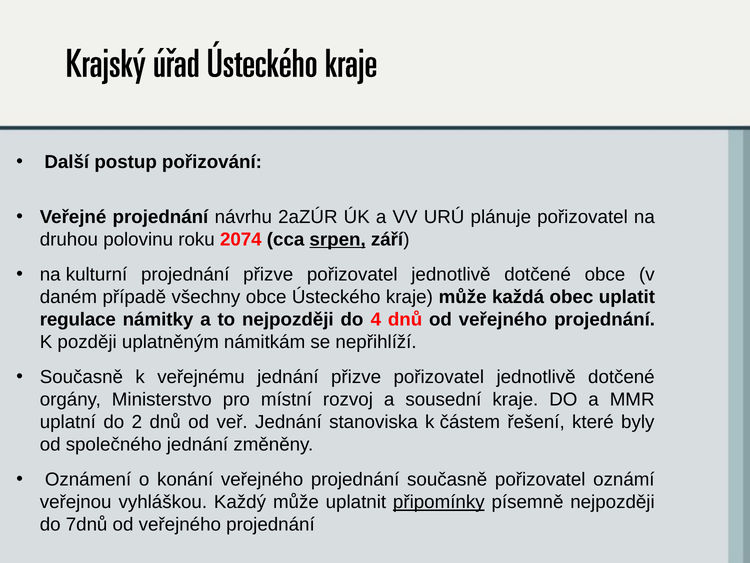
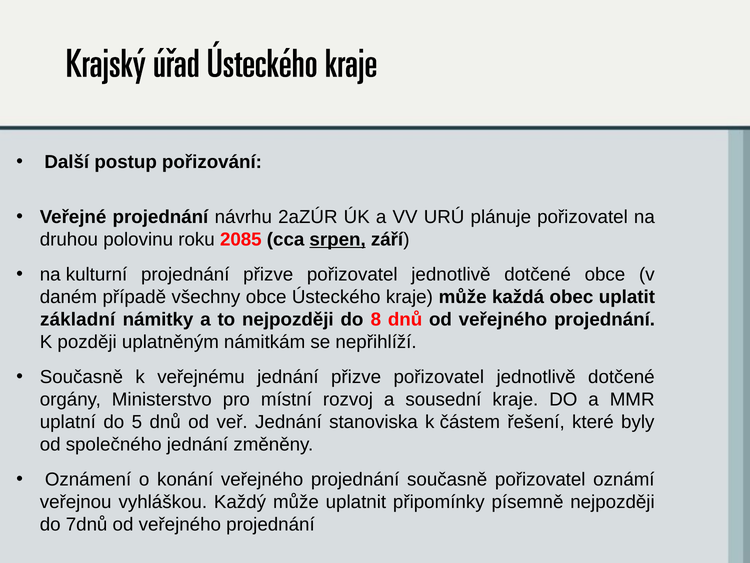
2074: 2074 -> 2085 (241, 239)
regulace: regulace -> základní (78, 319)
4: 4 -> 8 (376, 319)
2: 2 -> 5 (137, 422)
připomínky underline: present -> none (439, 502)
